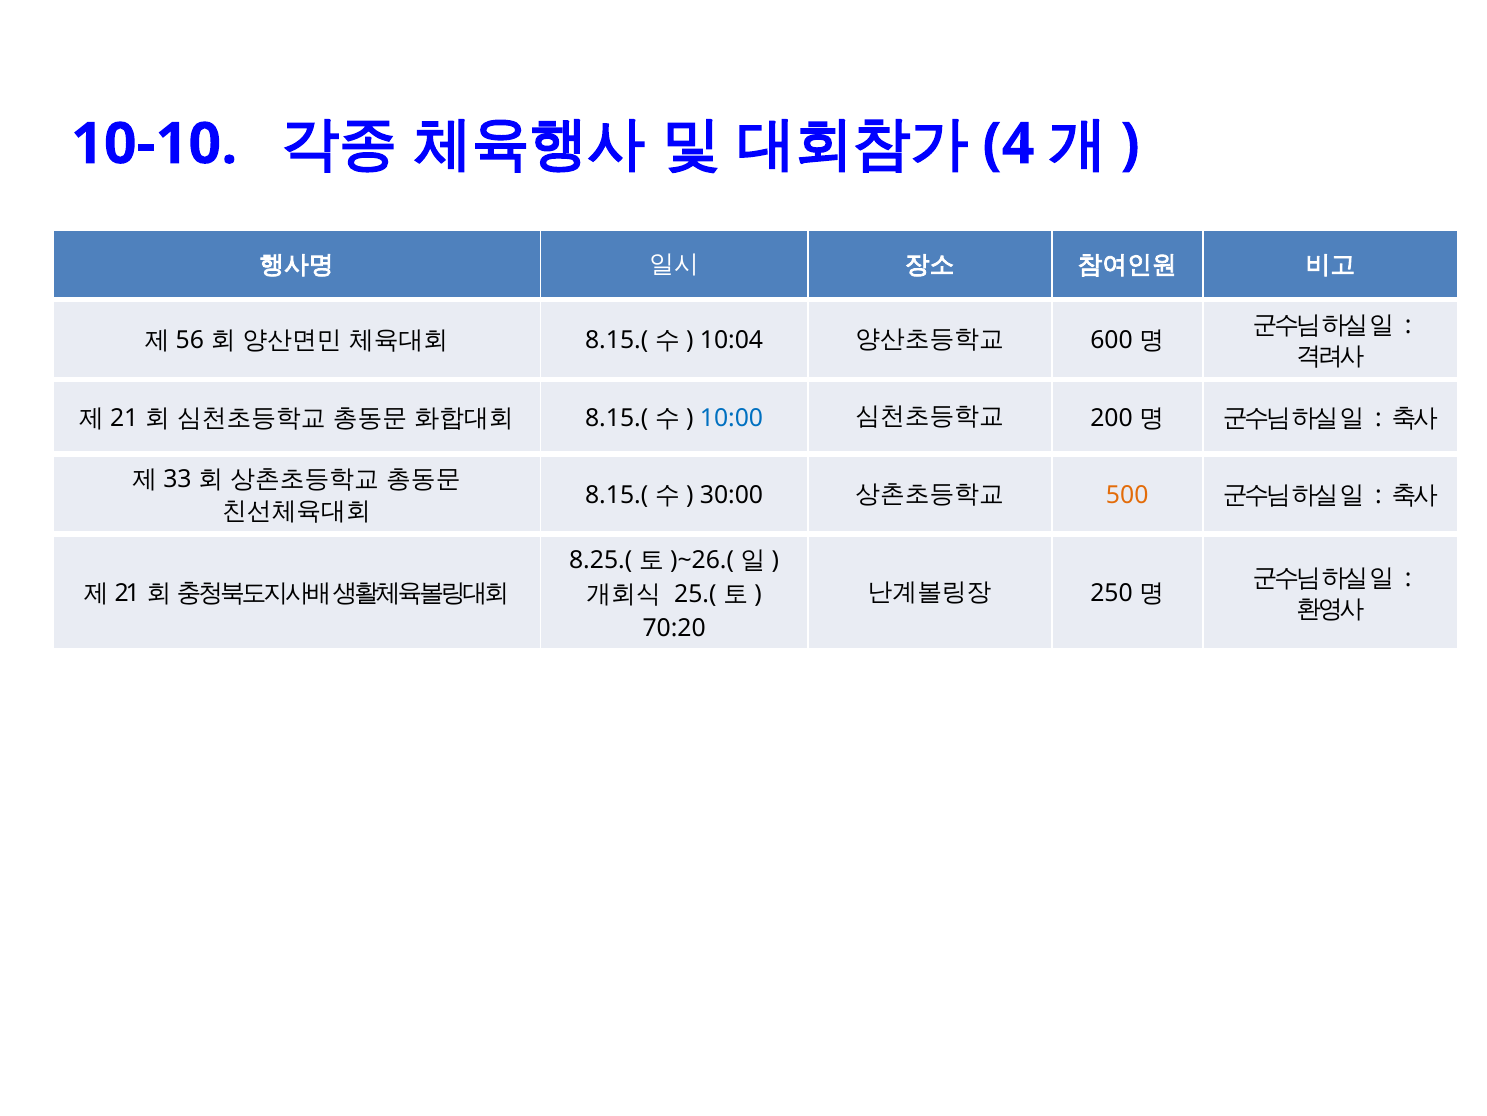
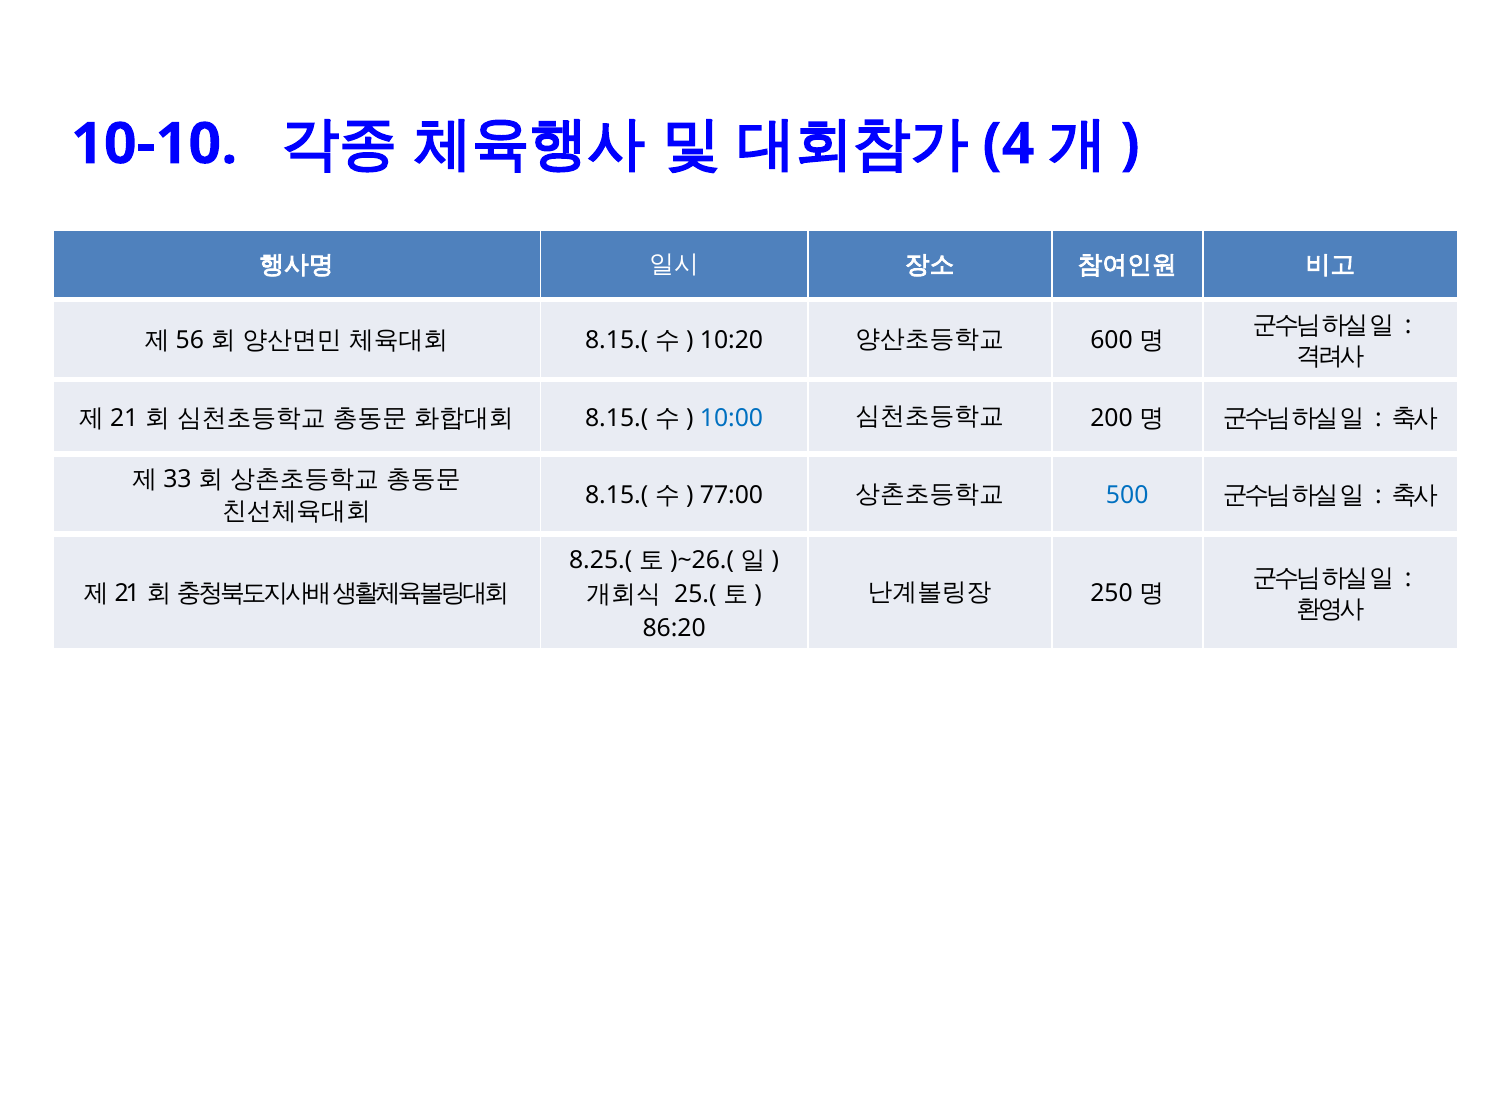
10:04: 10:04 -> 10:20 (732, 341)
30:00: 30:00 -> 77:00 (732, 495)
500 colour: orange -> blue (1127, 495)
70:20: 70:20 -> 86:20 (674, 627)
